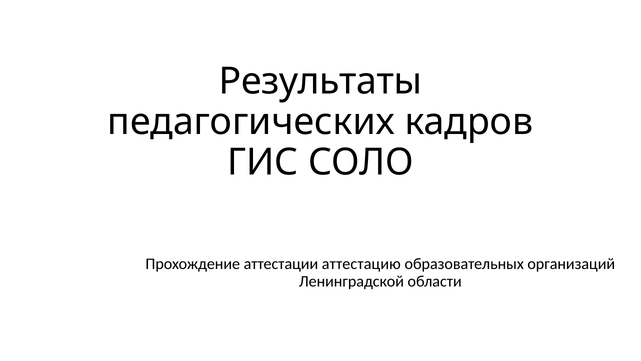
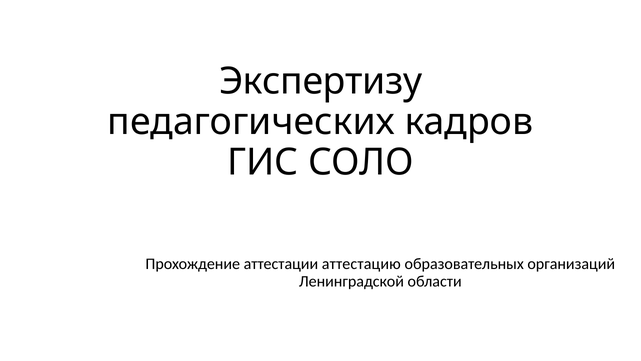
Результаты: Результаты -> Экспертизу (321, 81)
